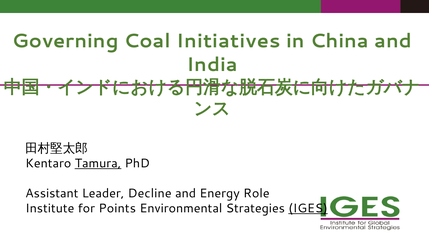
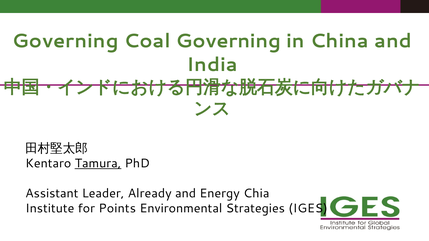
Coal Initiatives: Initiatives -> Governing (228, 41)
Decline: Decline -> Already (150, 194)
Role: Role -> Chia (256, 194)
IGES underline: present -> none (308, 209)
